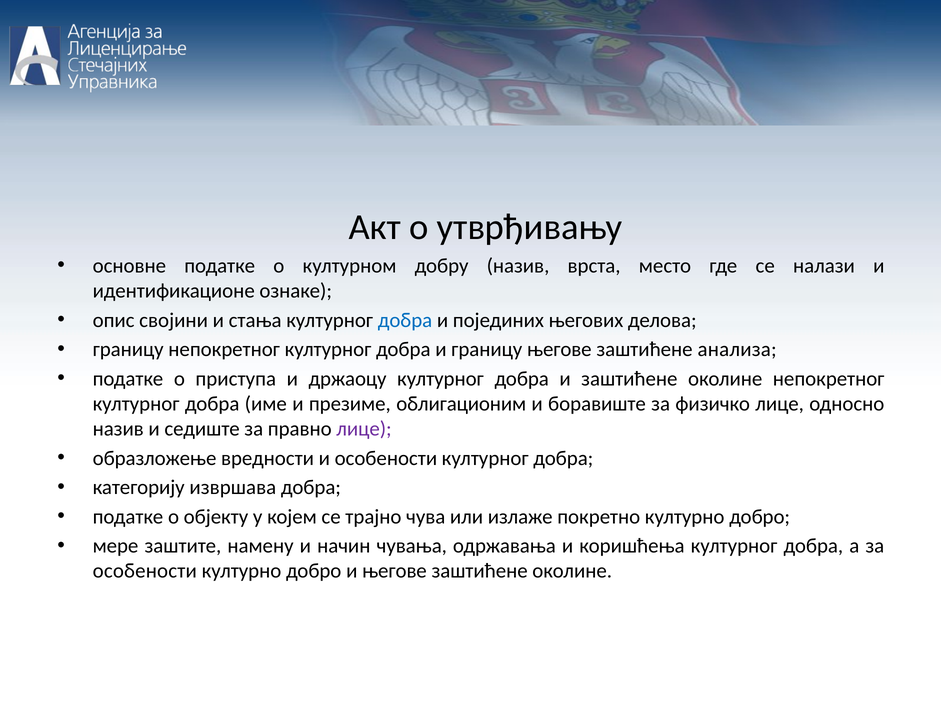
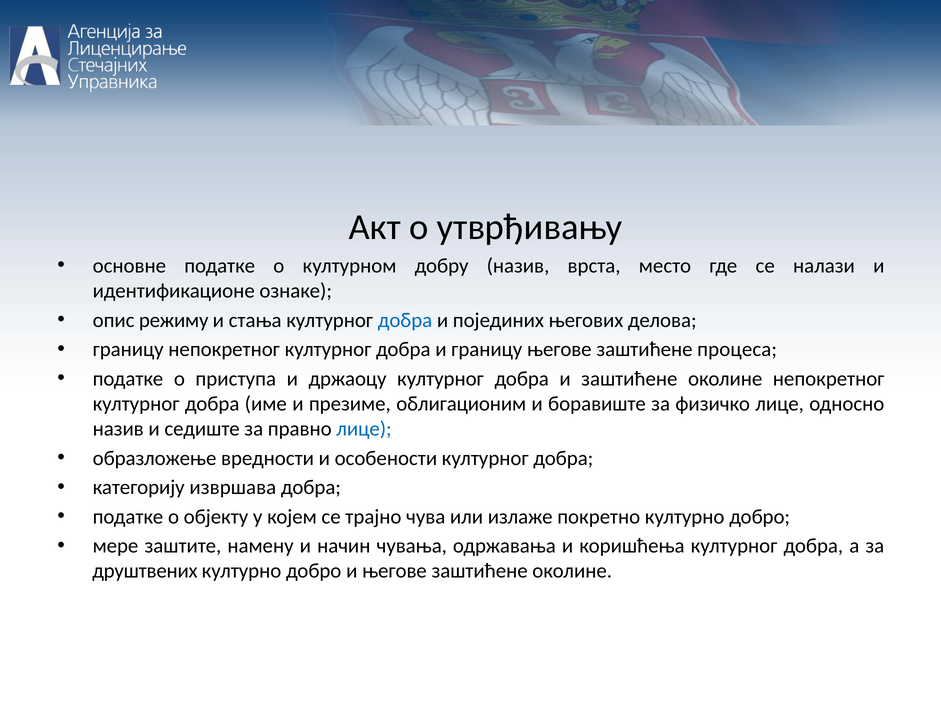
својини: својини -> режиму (174, 320)
анализа: анализа -> процеса (737, 349)
лице colour: purple -> blue (364, 429)
особености: особености -> друштвених (145, 571)
